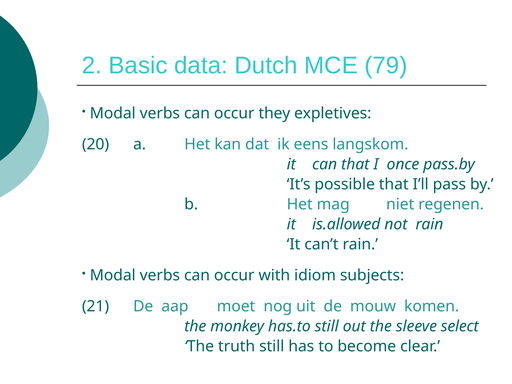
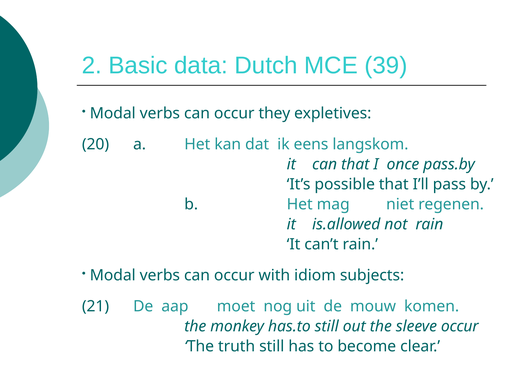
79: 79 -> 39 (386, 65)
sleeve select: select -> occur (460, 326)
